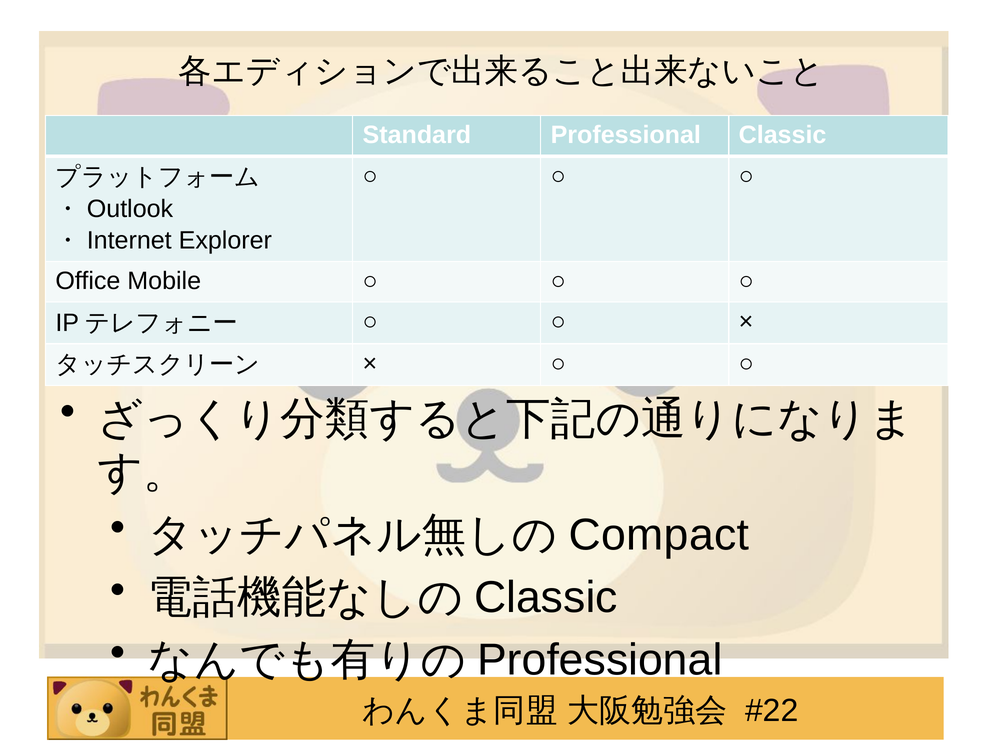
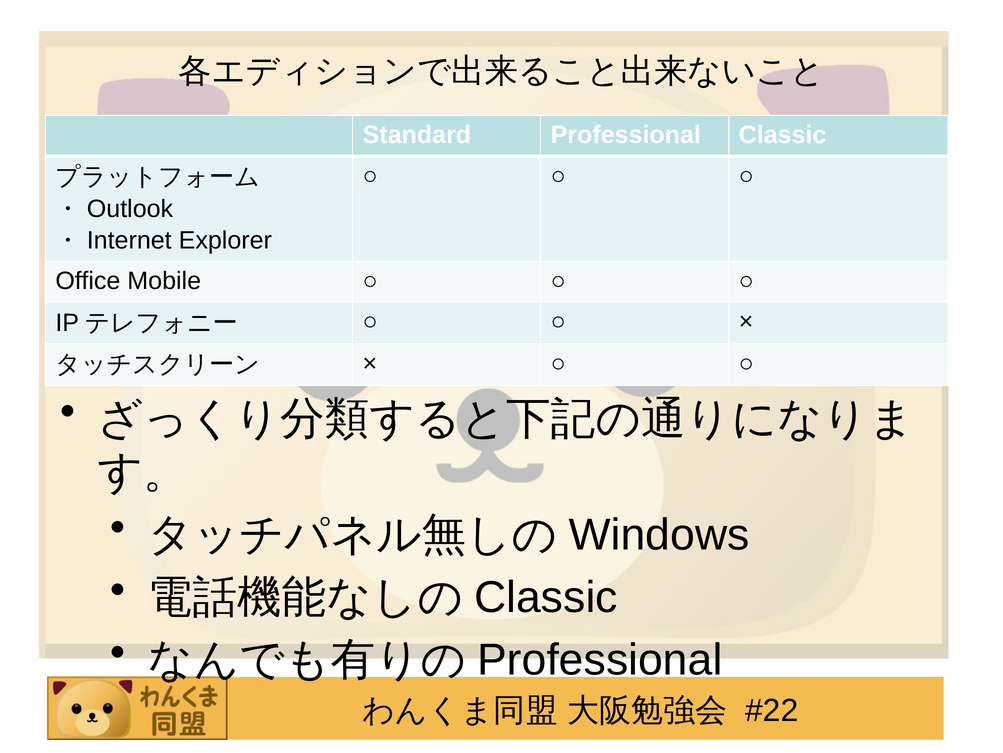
Compact: Compact -> Windows (659, 535)
